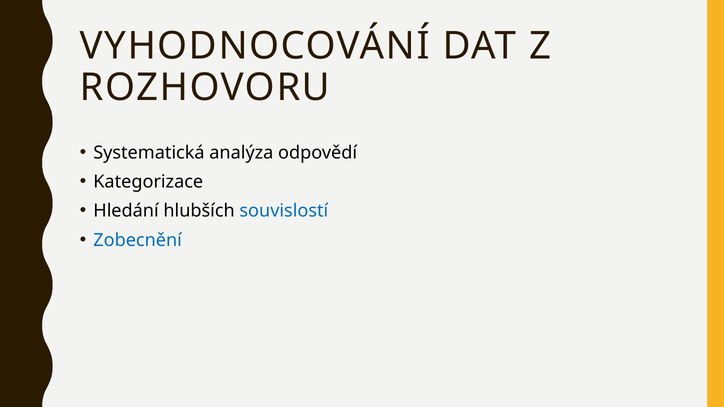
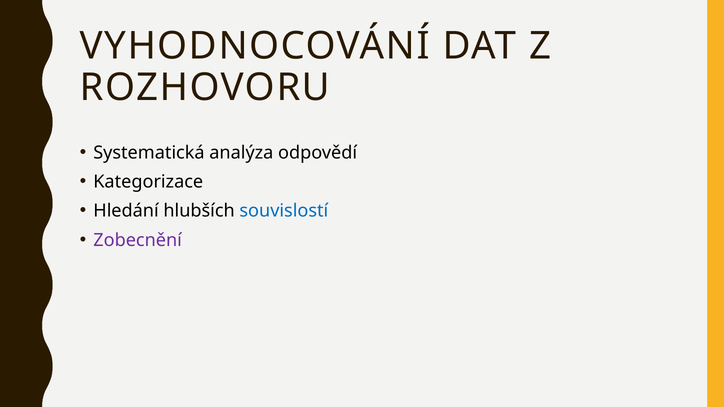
Zobecnění colour: blue -> purple (138, 240)
